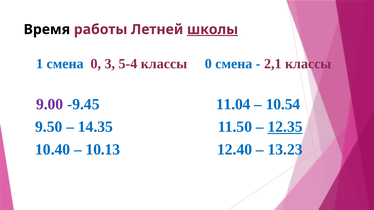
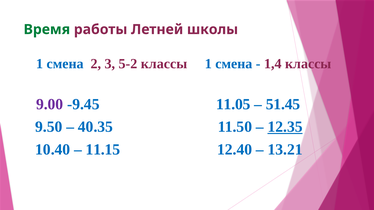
Время colour: black -> green (47, 29)
школы underline: present -> none (213, 29)
смена 0: 0 -> 2 (96, 64)
5-4: 5-4 -> 5-2 (128, 64)
классы 0: 0 -> 1 (208, 64)
2,1: 2,1 -> 1,4 (273, 64)
11.04: 11.04 -> 11.05 (233, 105)
10.54: 10.54 -> 51.45 (283, 105)
14.35: 14.35 -> 40.35 (95, 127)
10.13: 10.13 -> 11.15 (103, 150)
13.23: 13.23 -> 13.21 (285, 150)
